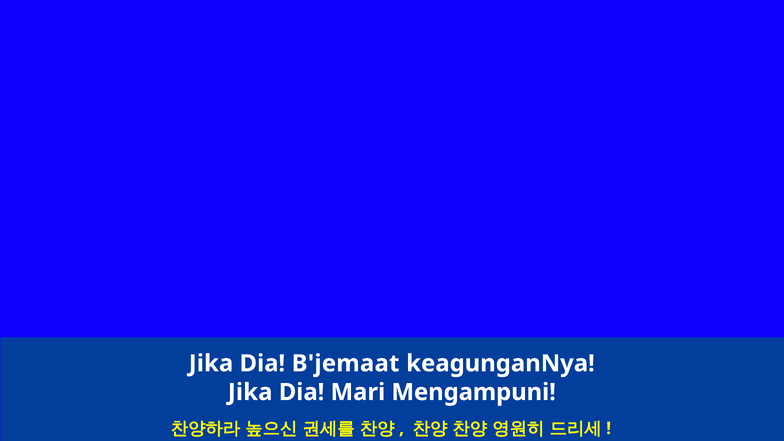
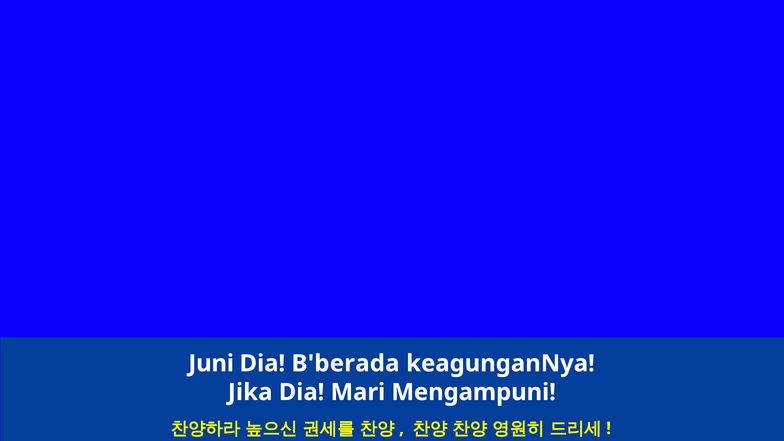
Jika: Jika -> Juni (211, 363)
B'jemaat: B'jemaat -> B'berada (346, 363)
